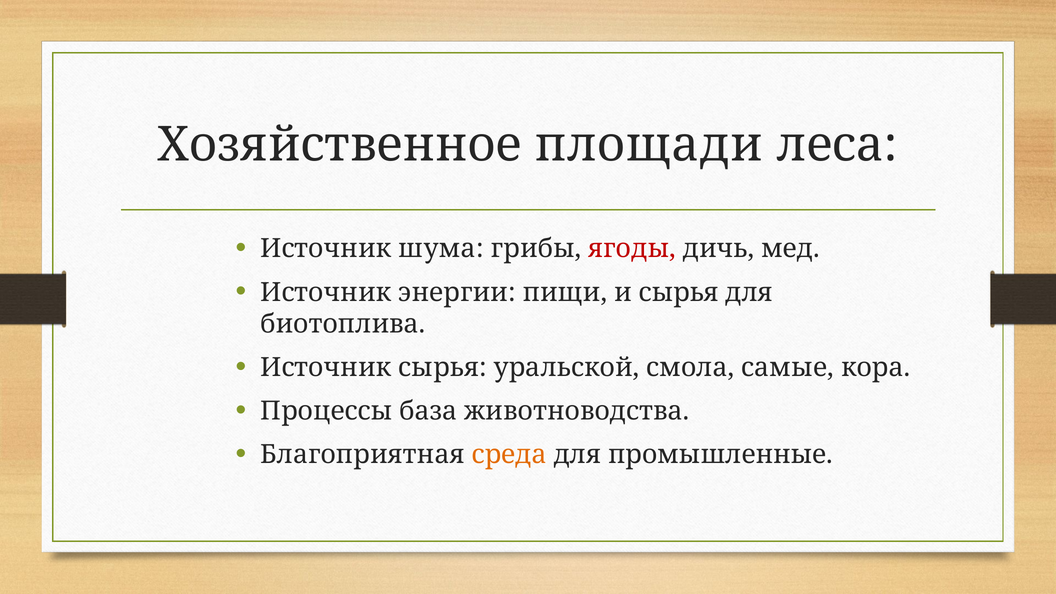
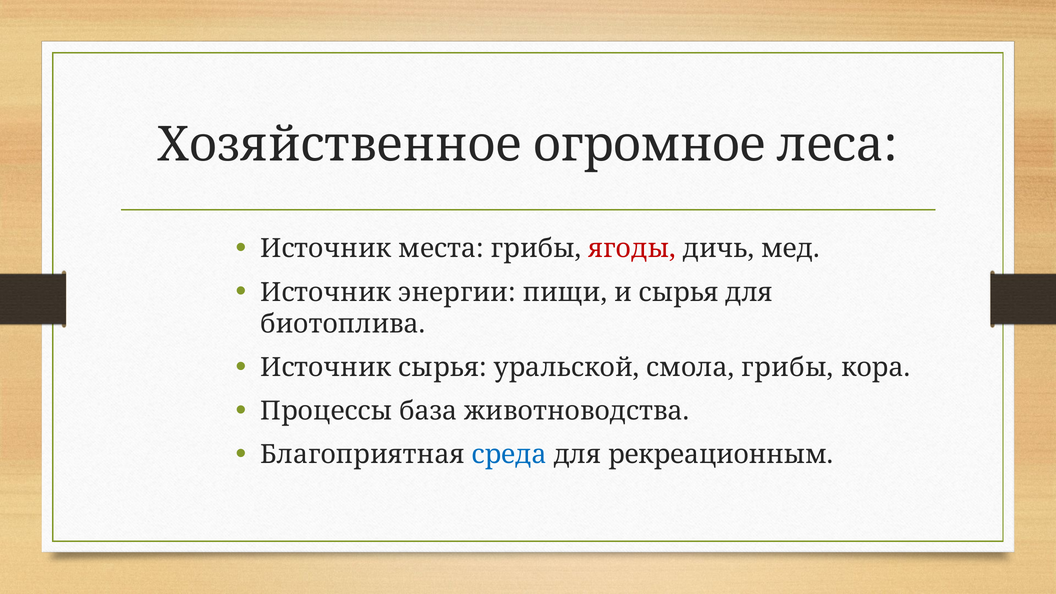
площади: площади -> огромное (649, 145)
шума: шума -> места (441, 249)
смола самые: самые -> грибы (787, 368)
среда colour: orange -> blue (509, 455)
промышленные: промышленные -> рекреационным (721, 455)
